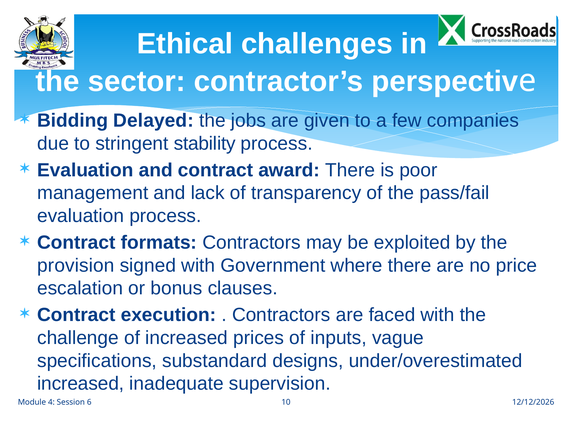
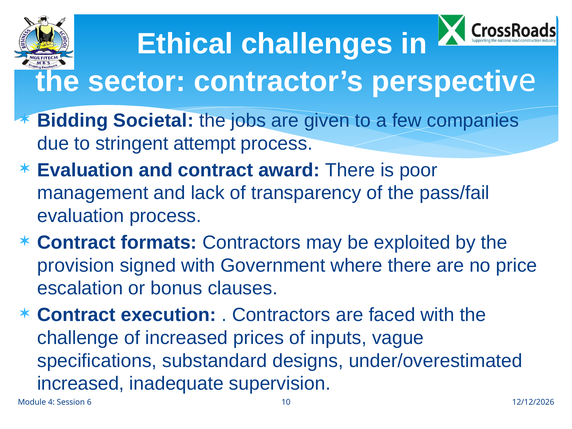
Delayed: Delayed -> Societal (154, 121)
stability: stability -> attempt (205, 143)
